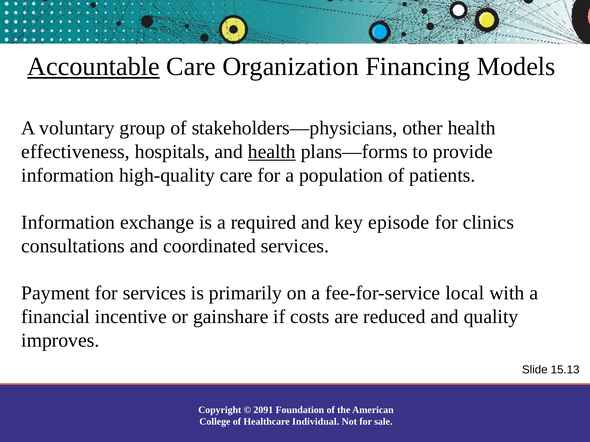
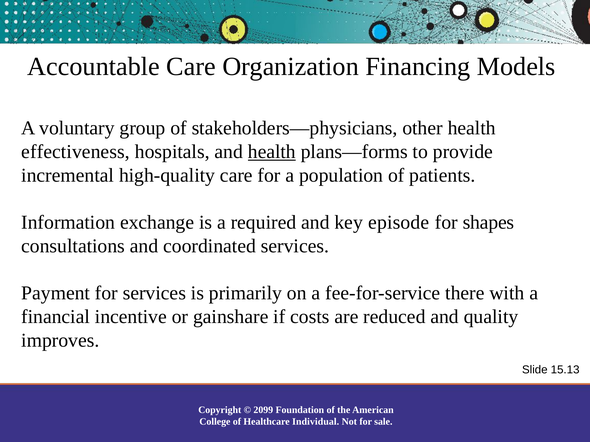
Accountable underline: present -> none (94, 67)
information: information -> incremental (68, 176)
clinics: clinics -> shapes (488, 223)
local: local -> there (465, 294)
2091: 2091 -> 2099 (263, 410)
